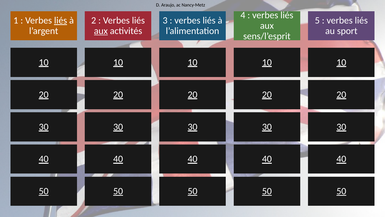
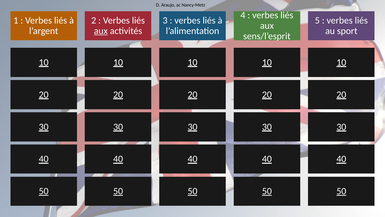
liés underline: present -> none (61, 20)
